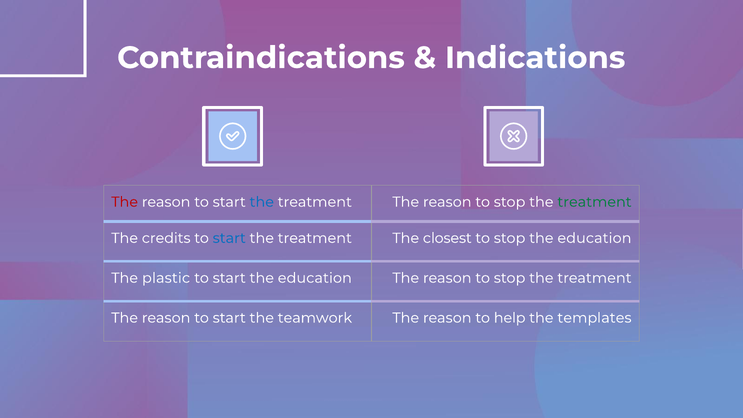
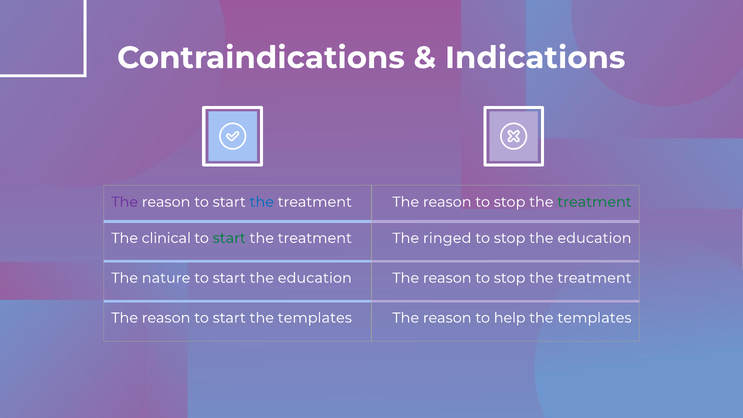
The colour: red -> purple (125, 202)
credits: credits -> clinical (166, 238)
start colour: blue -> green (229, 238)
closest: closest -> ringed (447, 238)
plastic: plastic -> nature (166, 278)
start the teamwork: teamwork -> templates (315, 318)
